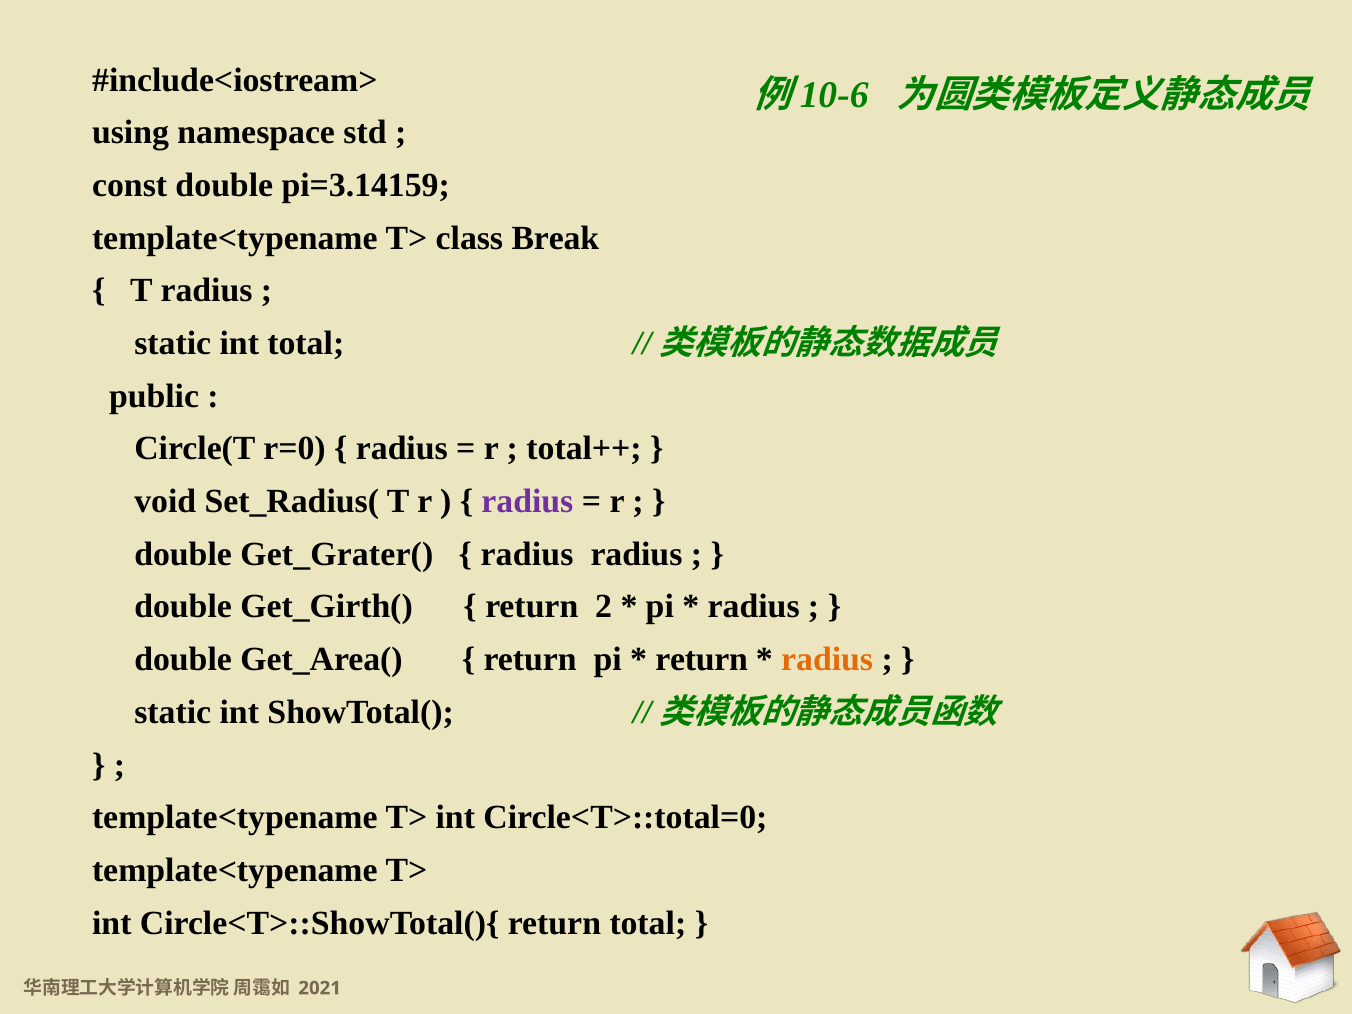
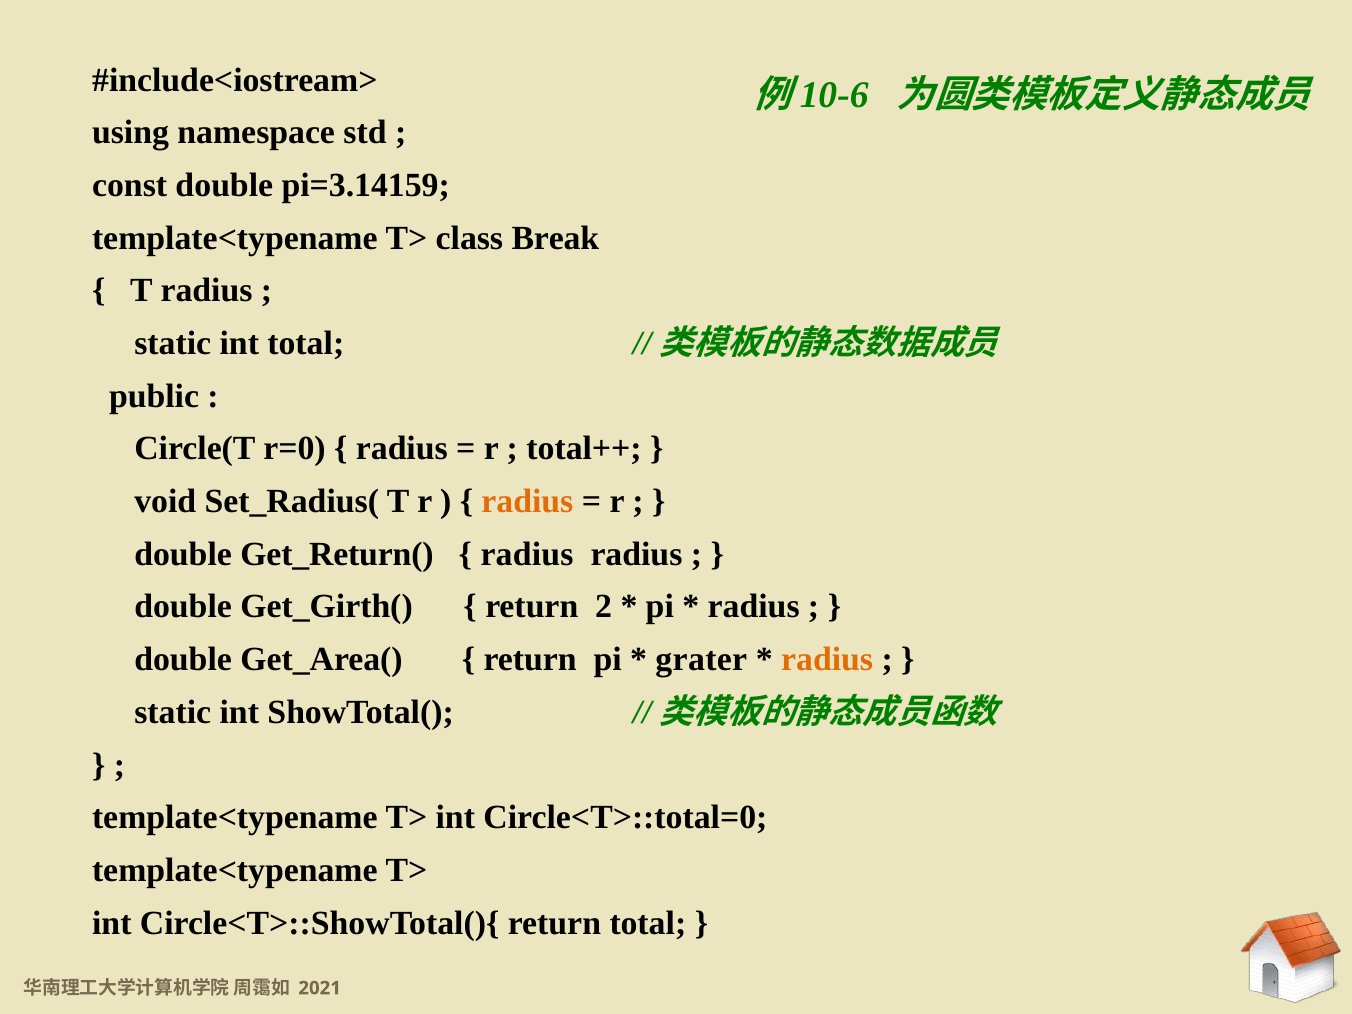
radius colour: purple -> orange (527, 501)
Get_Grater(: Get_Grater( -> Get_Return( (337, 554)
return: return -> grater (701, 660)
